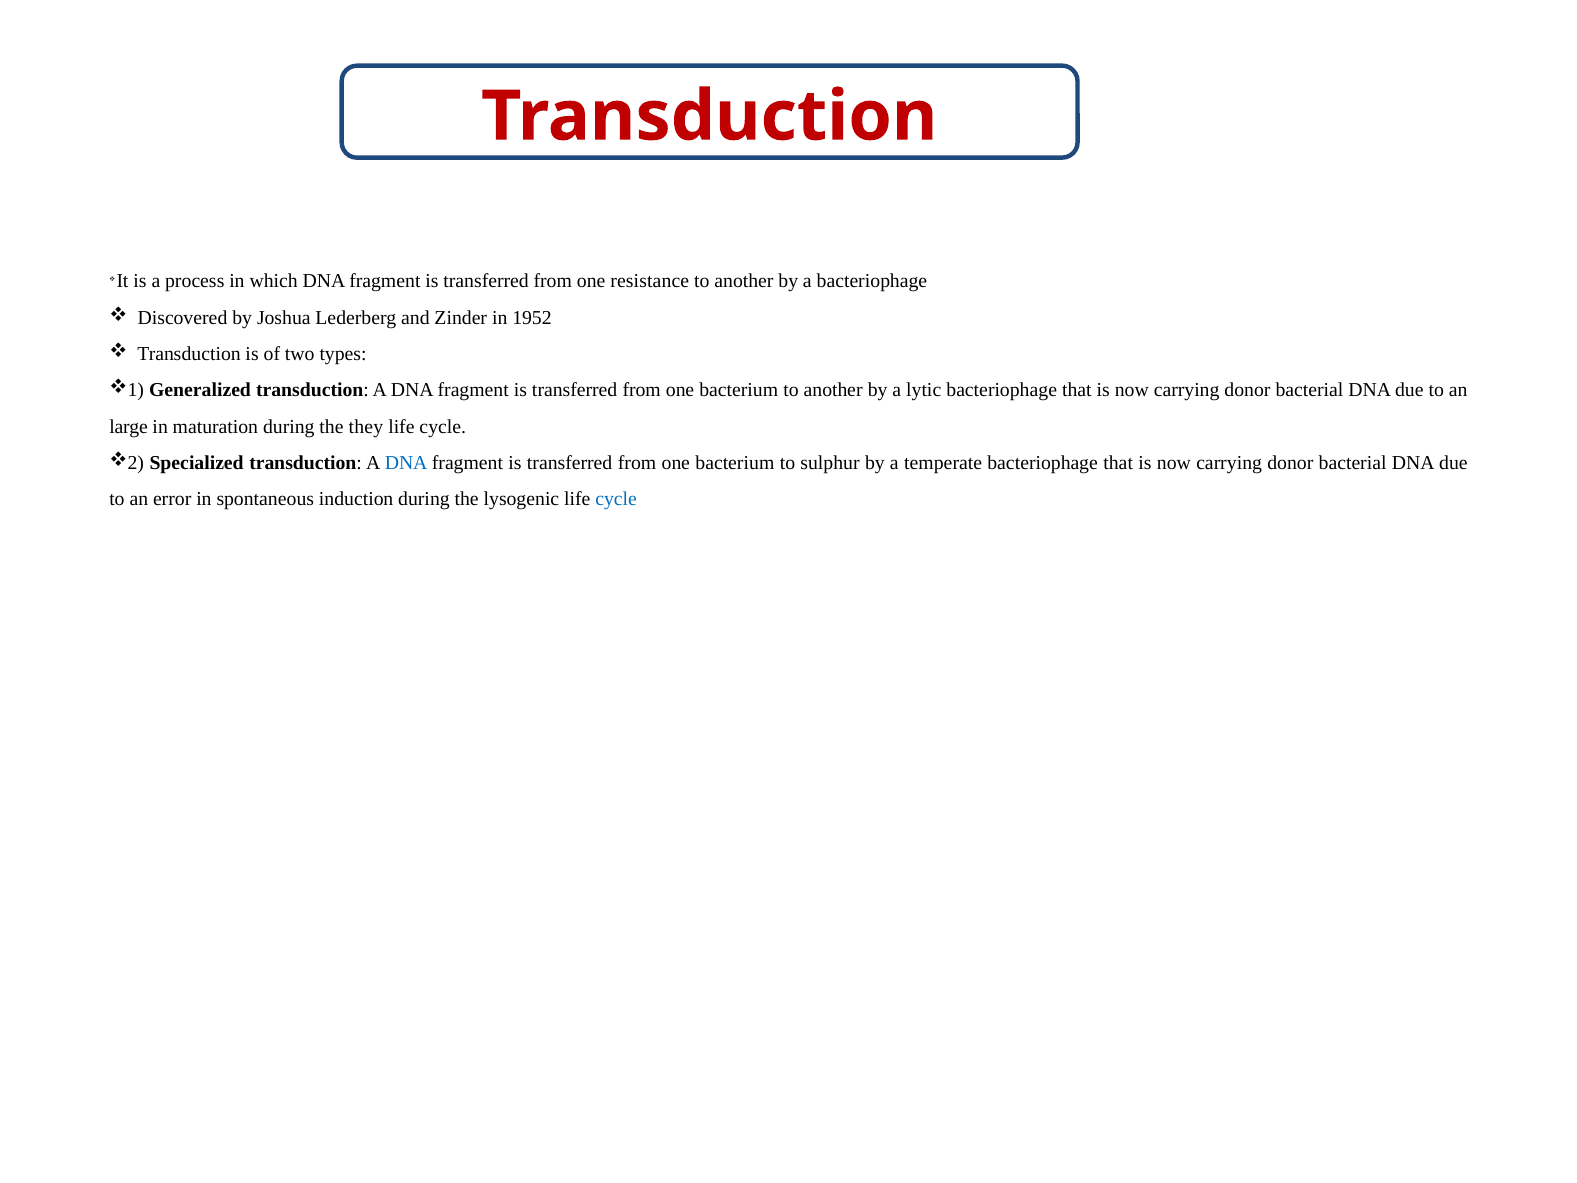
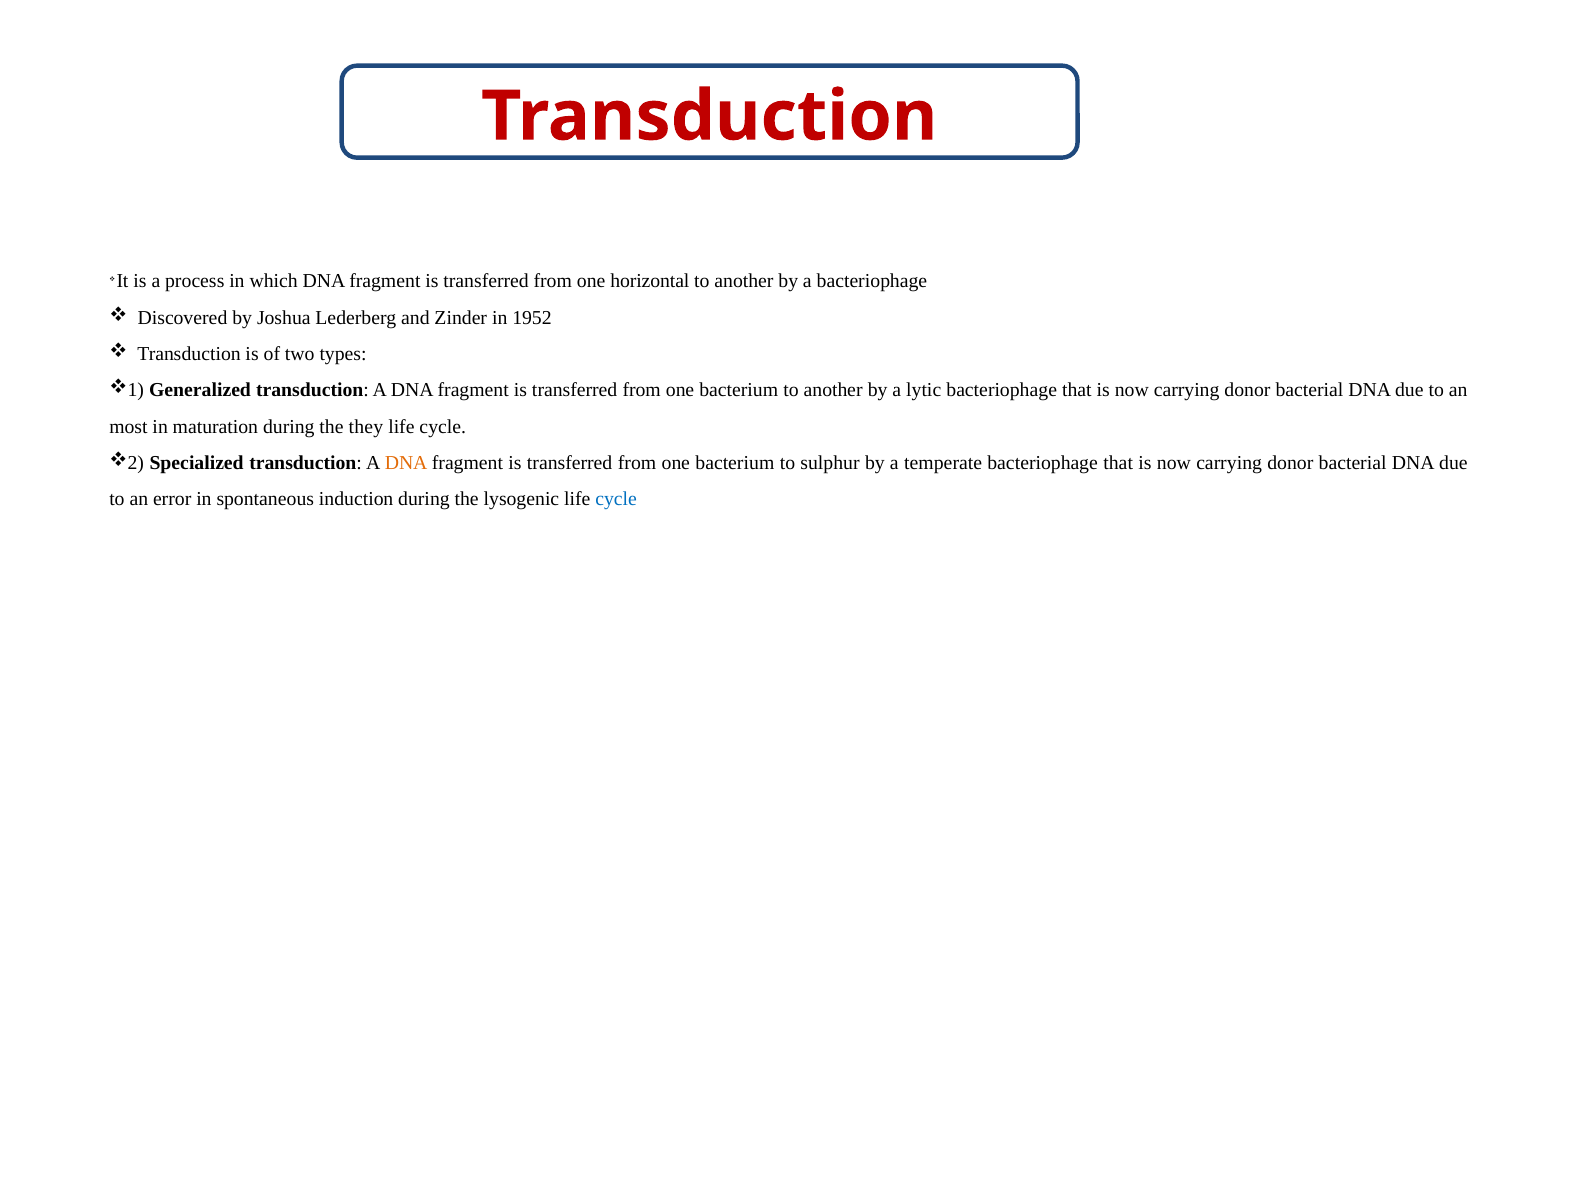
resistance: resistance -> horizontal (650, 281)
large: large -> most (128, 426)
DNA colour: blue -> orange (406, 463)
